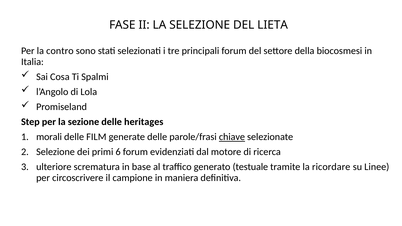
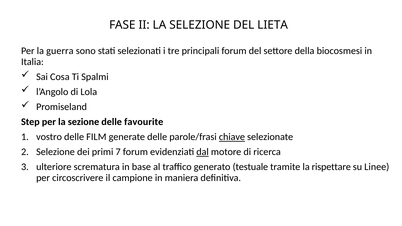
contro: contro -> guerra (60, 51)
heritages: heritages -> favourite (144, 122)
morali: morali -> vostro (49, 137)
6: 6 -> 7 (118, 152)
dal underline: none -> present (203, 152)
ricordare: ricordare -> rispettare (331, 167)
